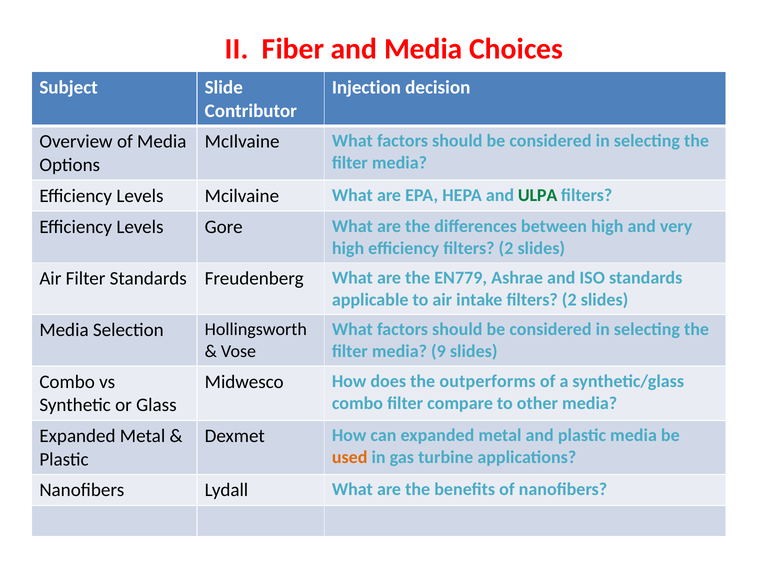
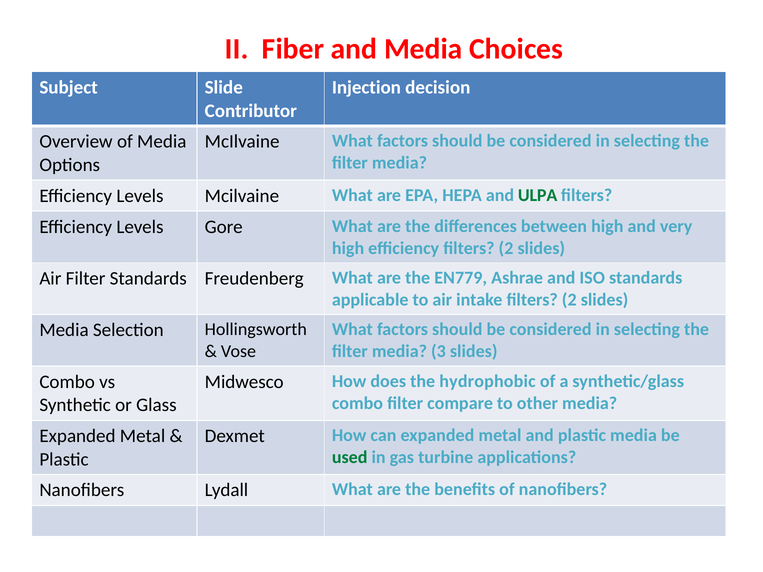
9: 9 -> 3 (438, 352)
outperforms: outperforms -> hydrophobic (488, 381)
used colour: orange -> green (350, 458)
